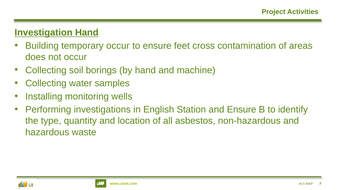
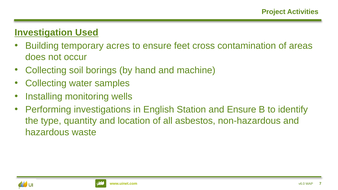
Investigation Hand: Hand -> Used (87, 33)
temporary occur: occur -> acres (118, 46)
